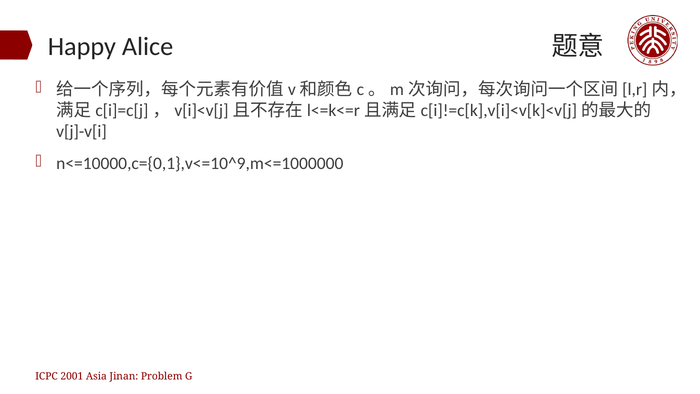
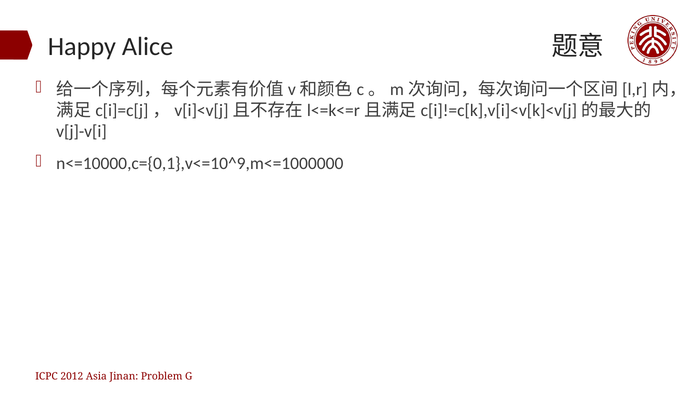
2001: 2001 -> 2012 (72, 376)
